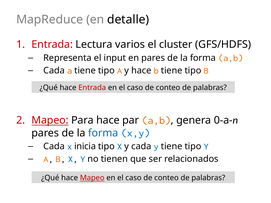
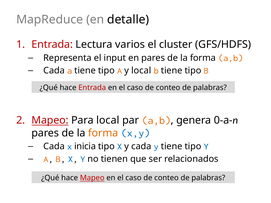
y hace: hace -> local (141, 71)
Para hace: hace -> local (108, 120)
forma colour: blue -> orange (103, 133)
